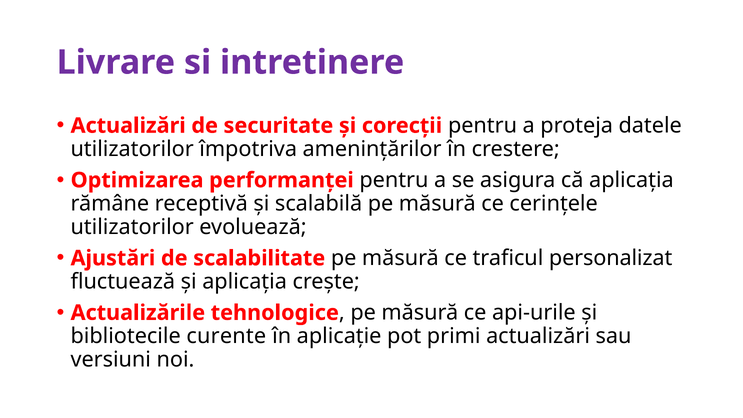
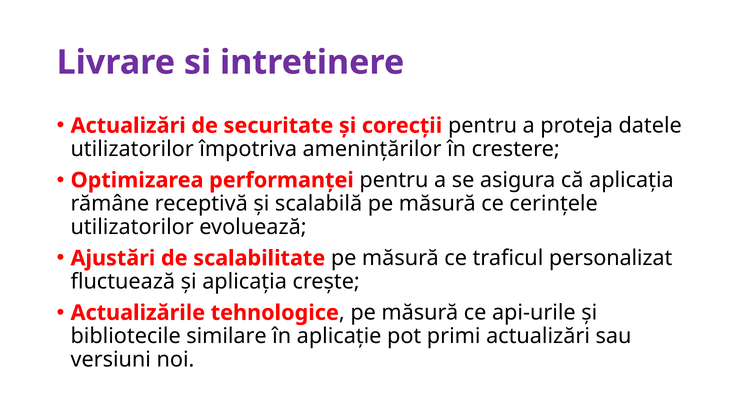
curente: curente -> similare (226, 336)
